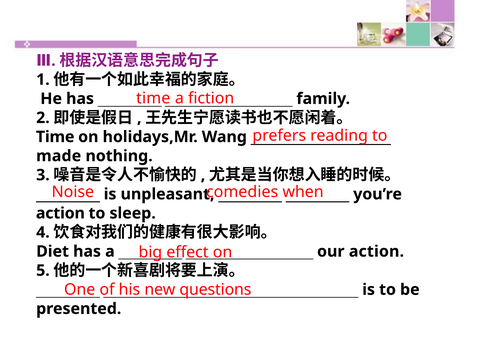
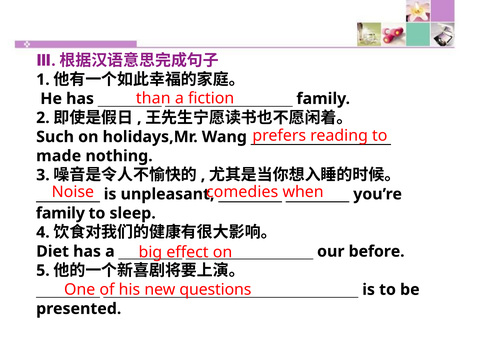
time: time -> than (153, 98)
Time: Time -> Such (55, 137)
action: action -> family (60, 214)
our action: action -> before (377, 252)
